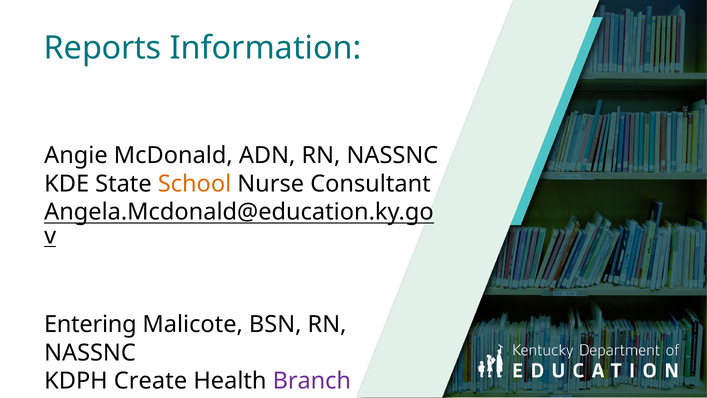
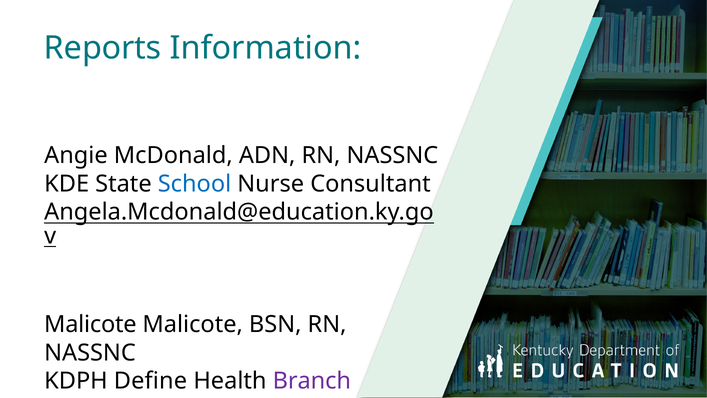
School colour: orange -> blue (195, 184)
Entering: Entering -> Malicote (90, 324)
Create: Create -> Define (150, 381)
